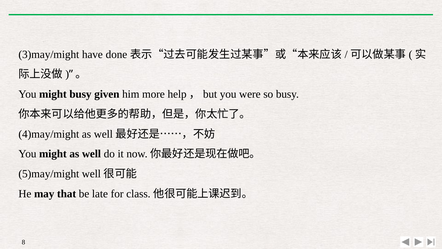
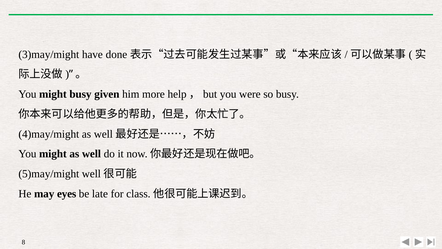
that: that -> eyes (67, 194)
